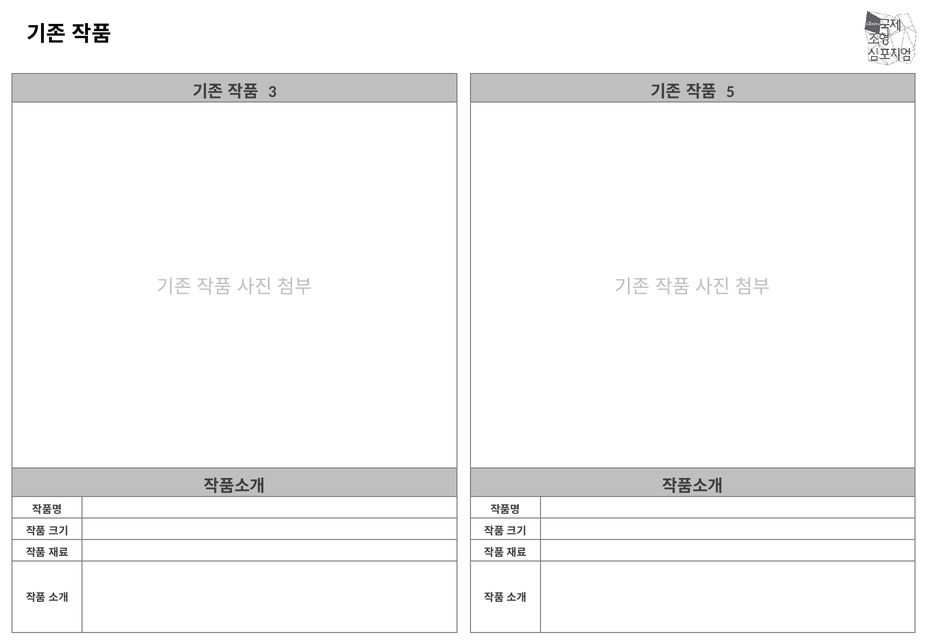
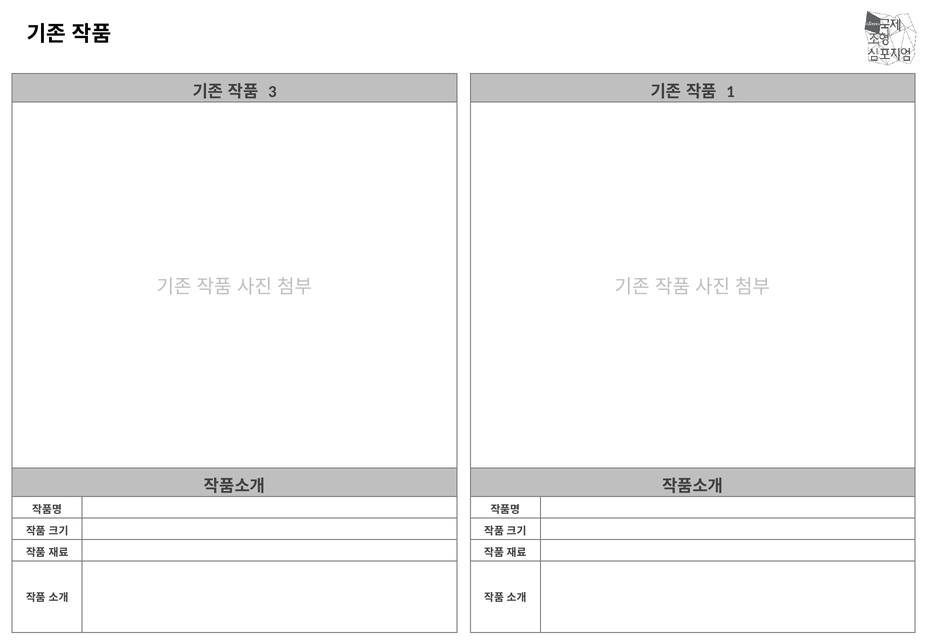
5: 5 -> 1 (730, 92)
